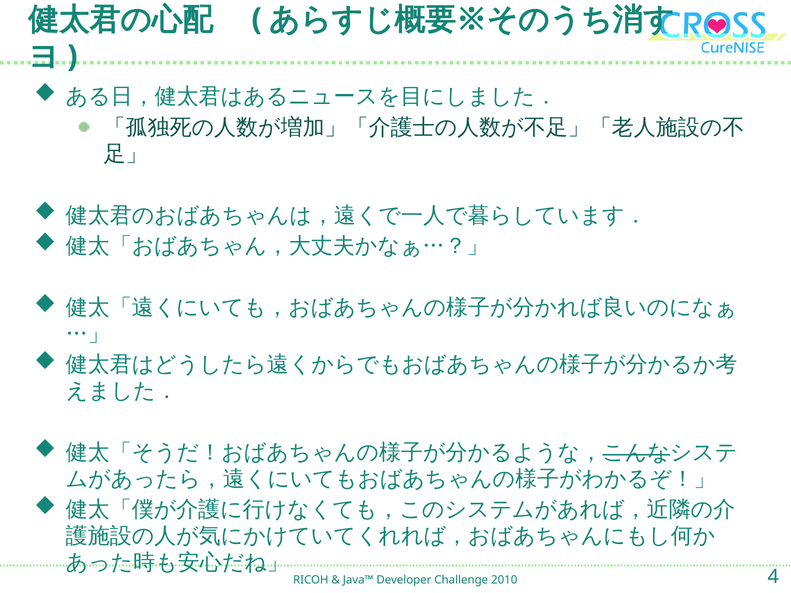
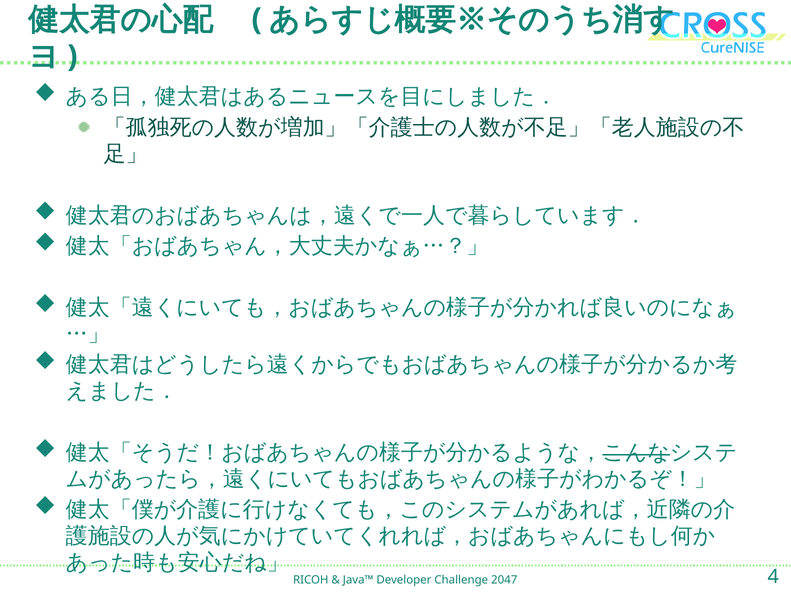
2010: 2010 -> 2047 (504, 580)
